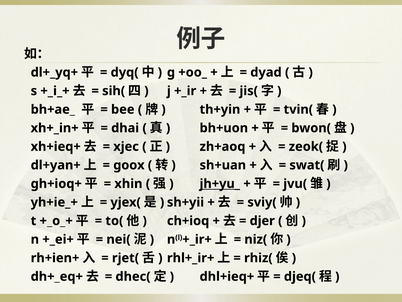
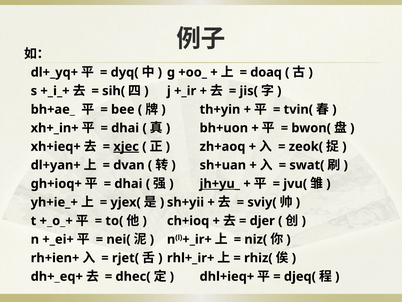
dyad: dyad -> doaq (266, 72)
xjec underline: none -> present (126, 146)
goox: goox -> dvan (129, 165)
xhin: xhin -> dhai (128, 183)
